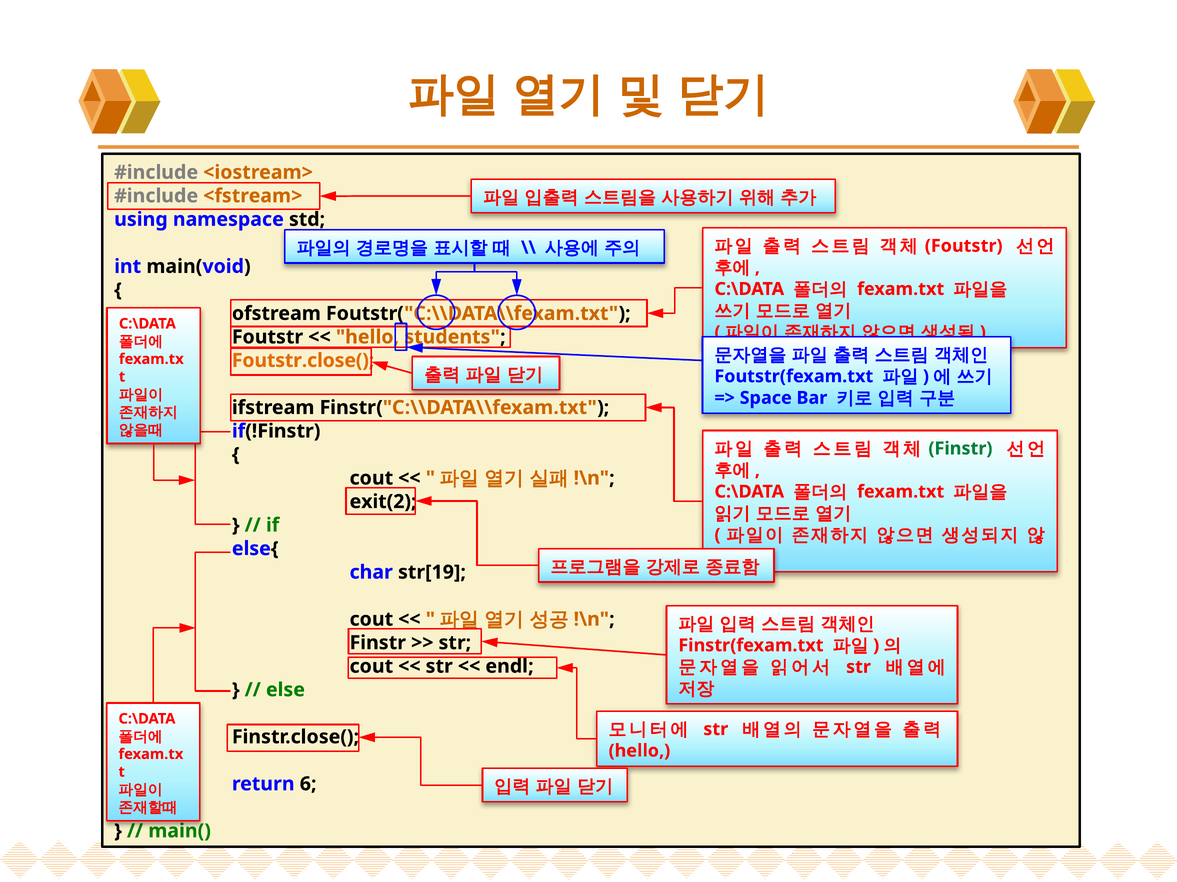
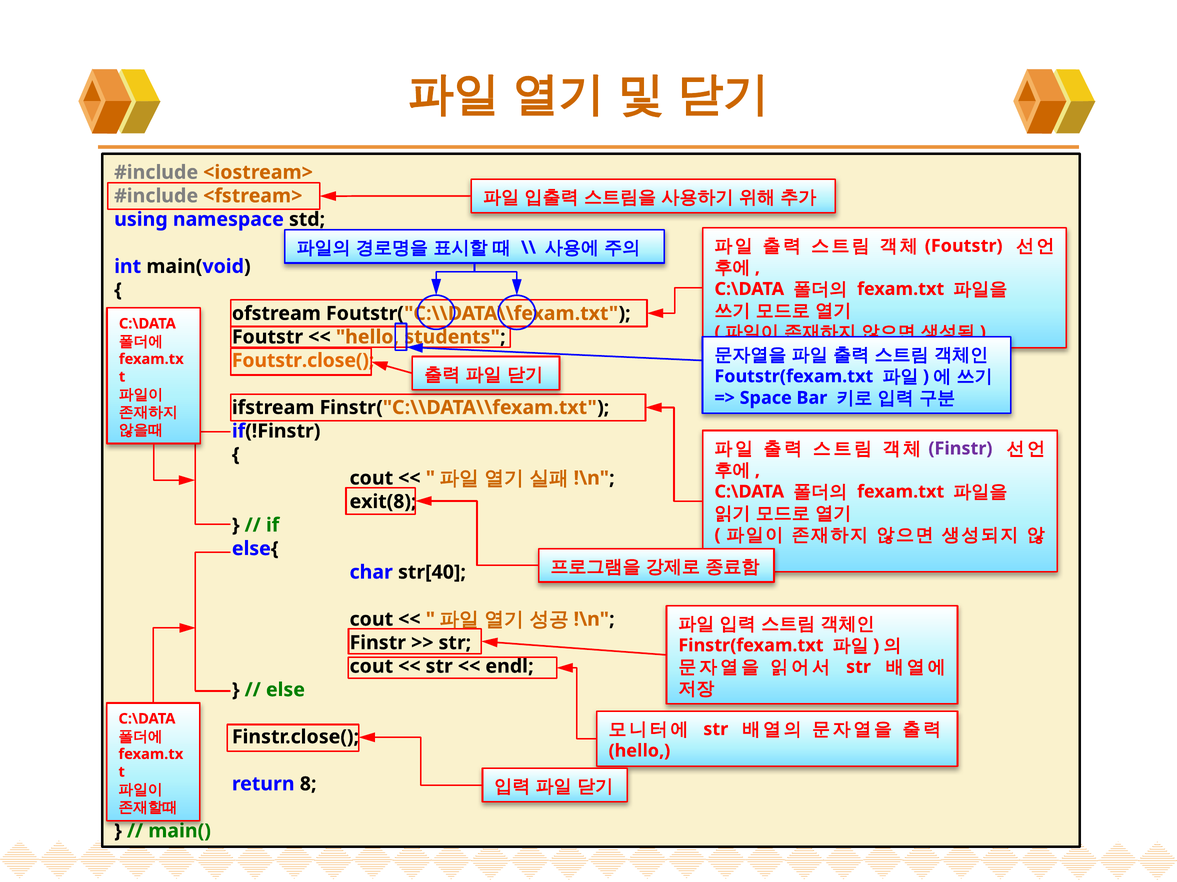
Finstr colour: green -> purple (960, 449)
exit(2: exit(2 -> exit(8 (383, 502)
str[19: str[19 -> str[40 (432, 573)
6: 6 -> 8 (308, 785)
